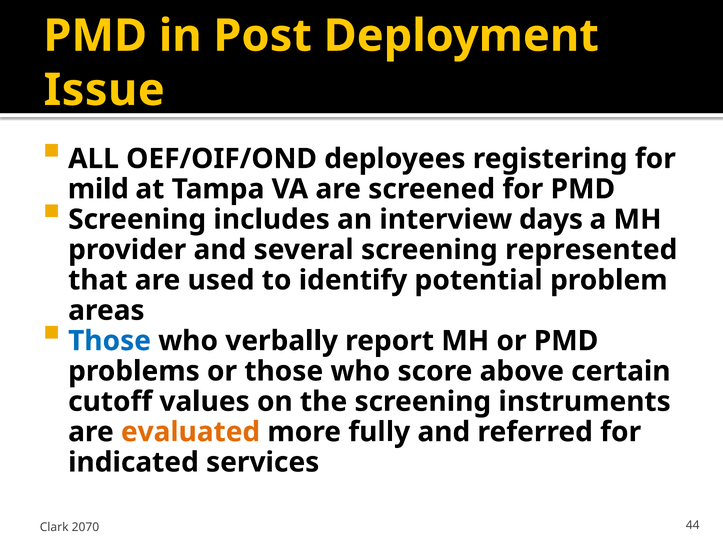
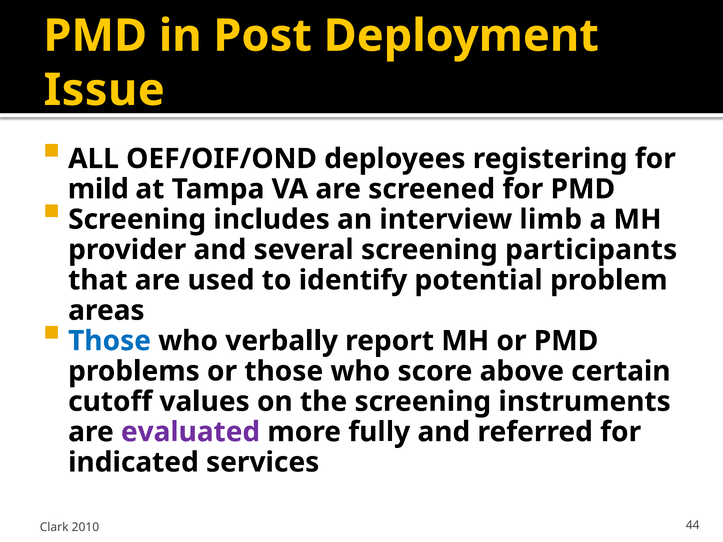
days: days -> limb (551, 220)
represented: represented -> participants (591, 250)
evaluated colour: orange -> purple (191, 432)
2070: 2070 -> 2010 (85, 527)
